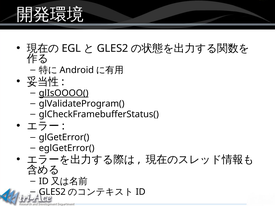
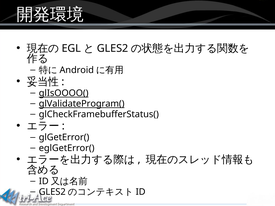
glValidateProgram( underline: none -> present (82, 104)
